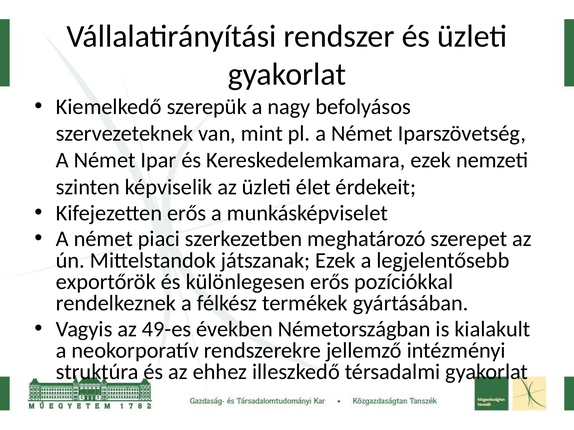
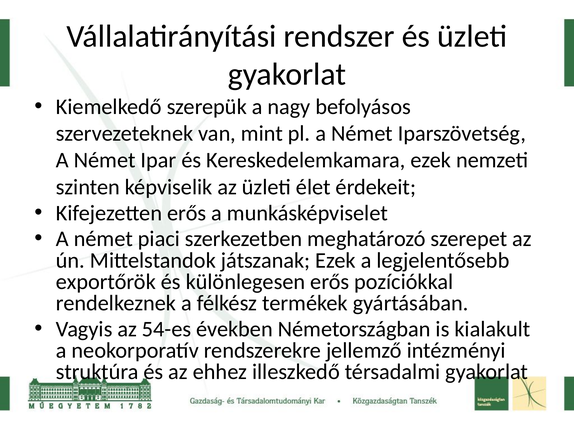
49-es: 49-es -> 54-es (167, 330)
